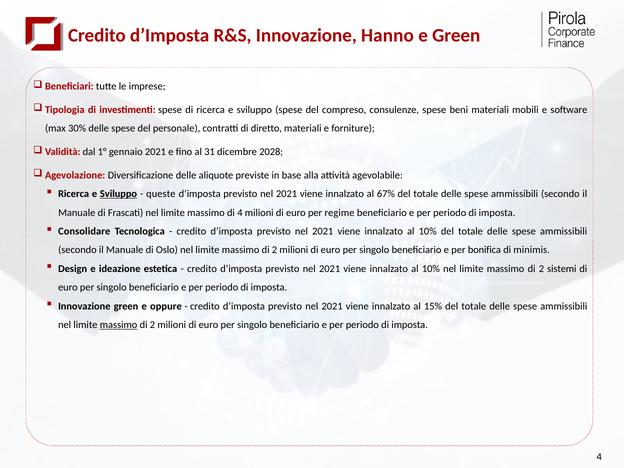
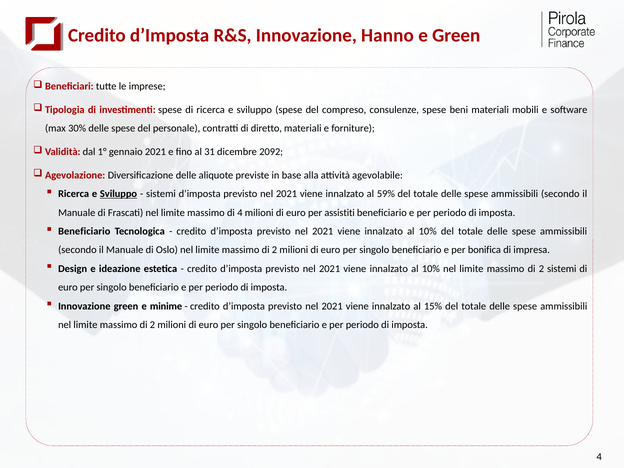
2028: 2028 -> 2092 (271, 152)
queste: queste -> sistemi (161, 194)
67%: 67% -> 59% (386, 194)
regime: regime -> assistiti (340, 213)
Consolidare: Consolidare -> Beneficiario (84, 231)
minimis: minimis -> impresa (532, 250)
oppure: oppure -> minime (166, 306)
massimo underline: present -> none (119, 325)
